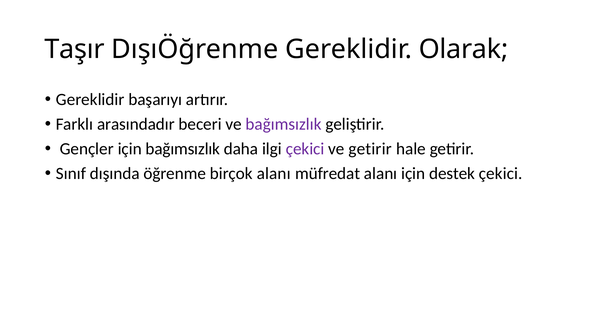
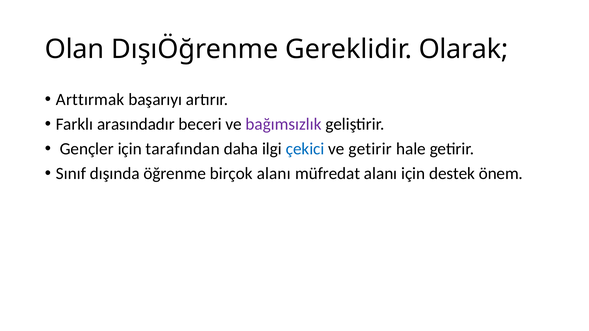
Taşır: Taşır -> Olan (75, 49)
Gereklidir: Gereklidir -> Arttırmak (90, 100)
için bağımsızlık: bağımsızlık -> tarafından (183, 149)
çekici colour: purple -> blue (305, 149)
destek çekici: çekici -> önem (501, 174)
